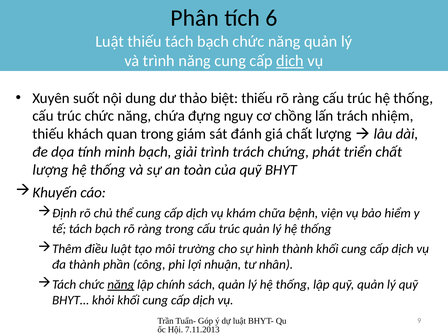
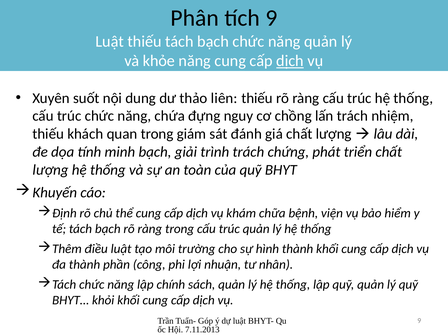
tích 6: 6 -> 9 (271, 18)
và trình: trình -> khỏe (159, 61)
biệt: biệt -> liên (224, 98)
năng underline: present -> none (121, 285)
